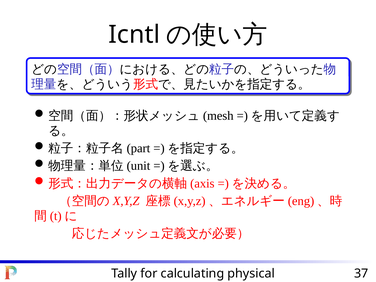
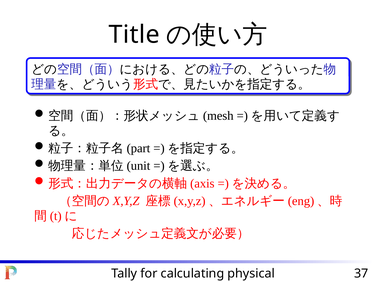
Icntl: Icntl -> Title (134, 35)
